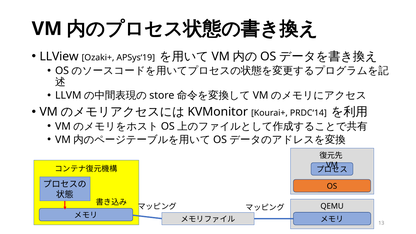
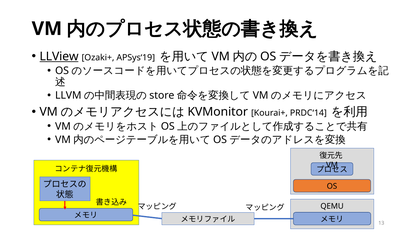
LLView underline: none -> present (59, 56)
